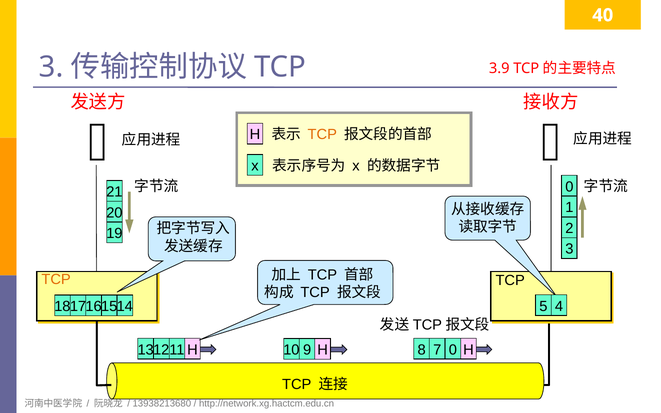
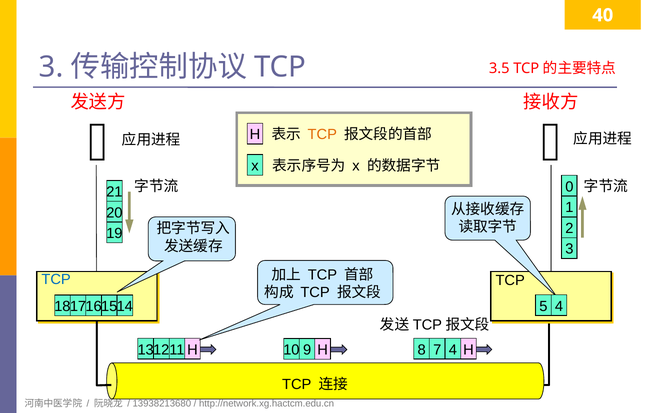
3.9: 3.9 -> 3.5 (499, 68)
TCP colour: orange -> blue (56, 280)
7 0: 0 -> 4 (453, 350)
